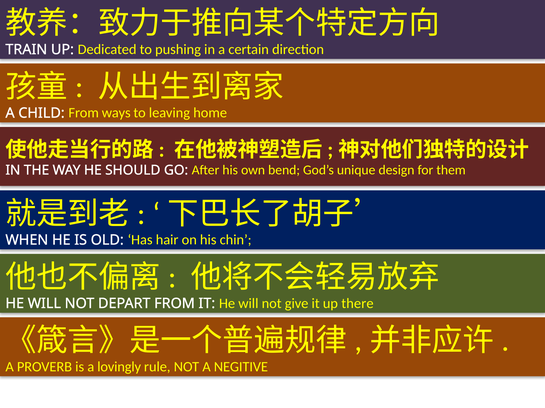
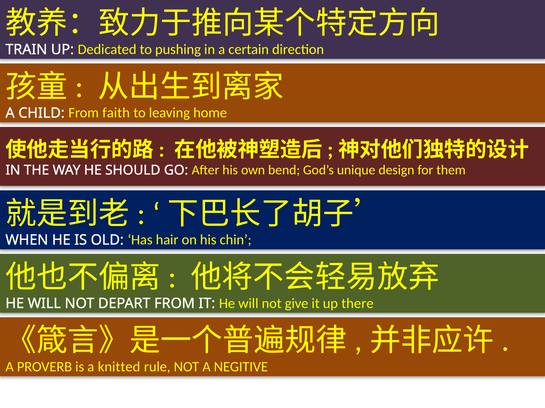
ways: ways -> faith (116, 113)
lovingly: lovingly -> knitted (119, 367)
